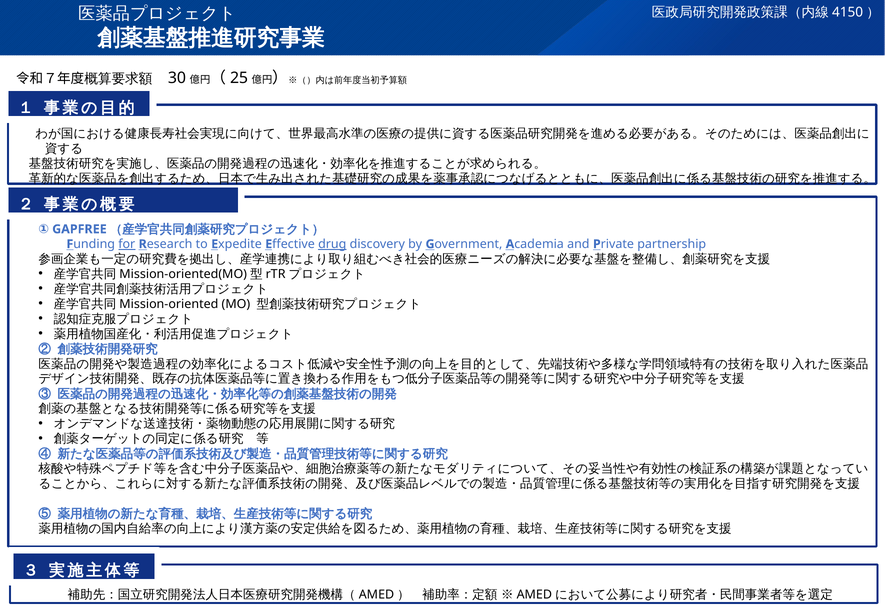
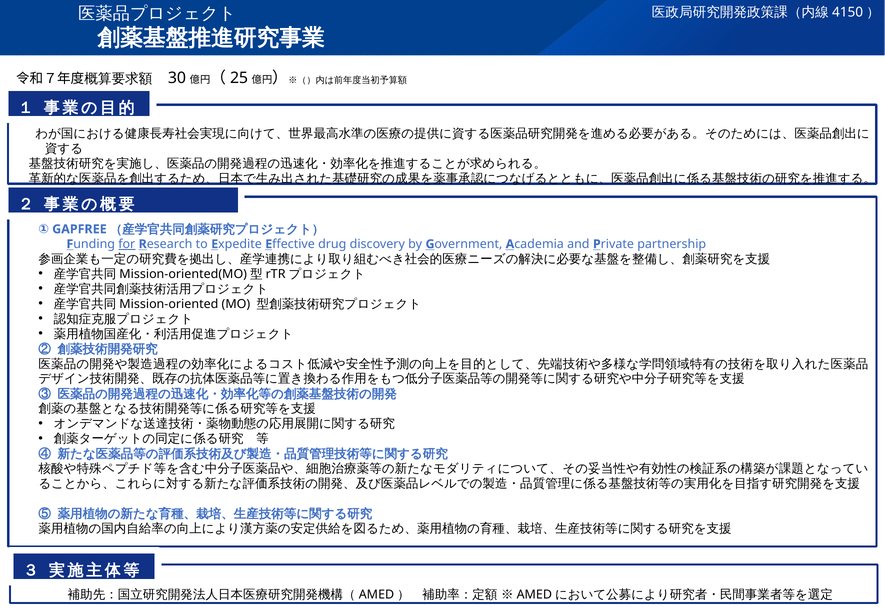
drug underline: present -> none (332, 244)
